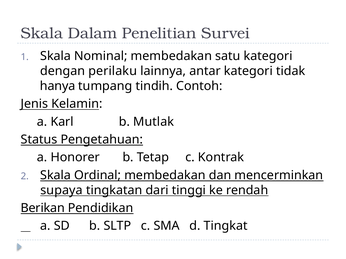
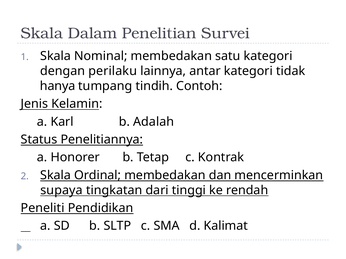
Mutlak: Mutlak -> Adalah (154, 122)
Pengetahuan: Pengetahuan -> Penelitiannya (102, 140)
Berikan: Berikan -> Peneliti (43, 208)
Tingkat: Tingkat -> Kalimat (226, 226)
